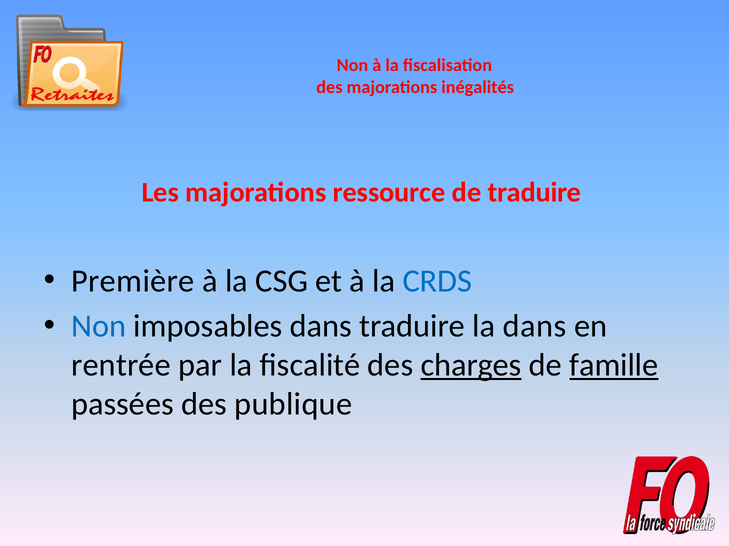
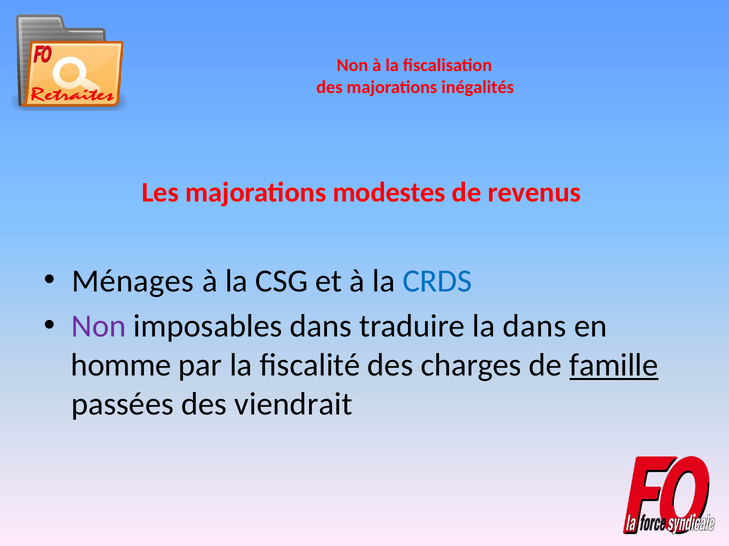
ressource: ressource -> modestes (389, 193)
de traduire: traduire -> revenus (534, 193)
Première: Première -> Ménages (133, 281)
Non colour: blue -> purple (99, 327)
rentrée: rentrée -> homme (121, 366)
charges underline: present -> none (471, 366)
publique: publique -> viendrait (293, 404)
